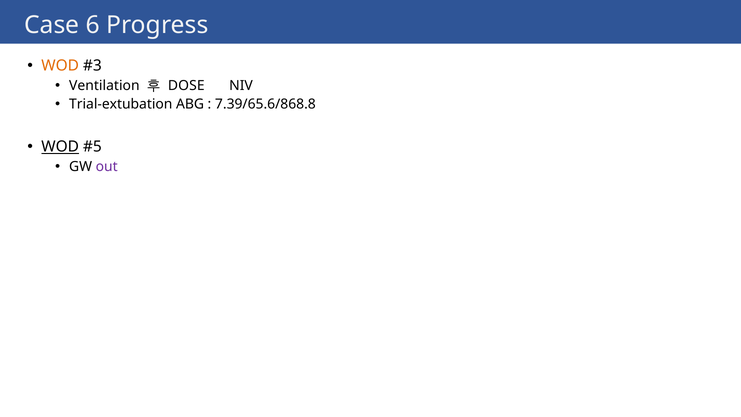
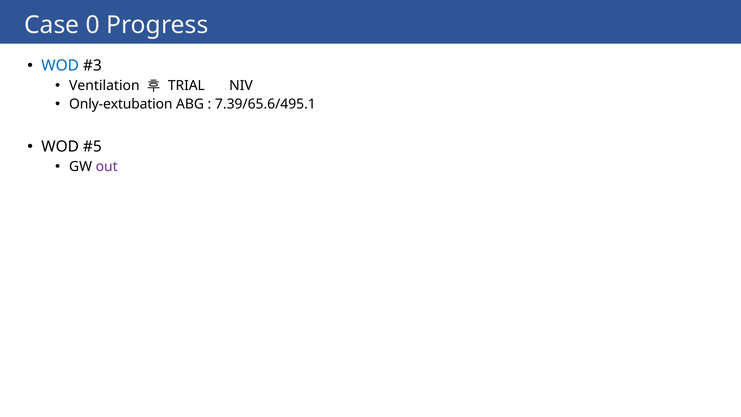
6: 6 -> 0 (93, 25)
WOD colour: orange -> blue (60, 66)
DOSE: DOSE -> TRIAL (186, 85)
Trial-extubation: Trial-extubation -> Only-extubation (121, 104)
7.39/65.6/868.8: 7.39/65.6/868.8 -> 7.39/65.6/495.1 (265, 104)
WOD underline: present -> none (60, 147)
